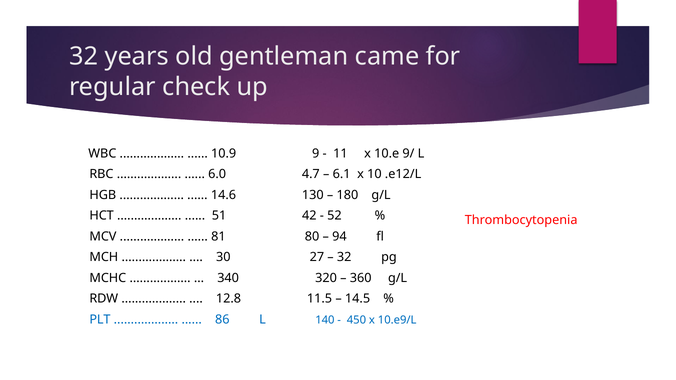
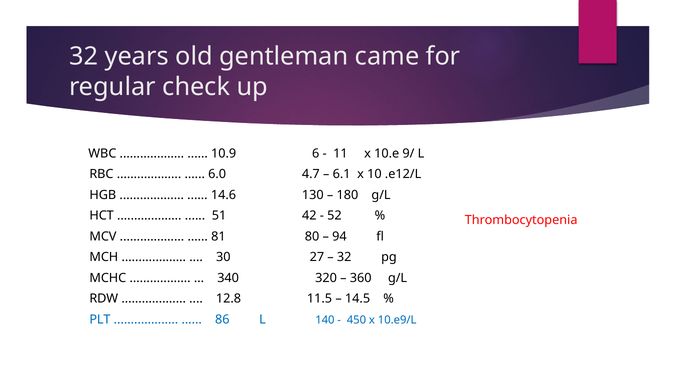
9: 9 -> 6 (316, 154)
